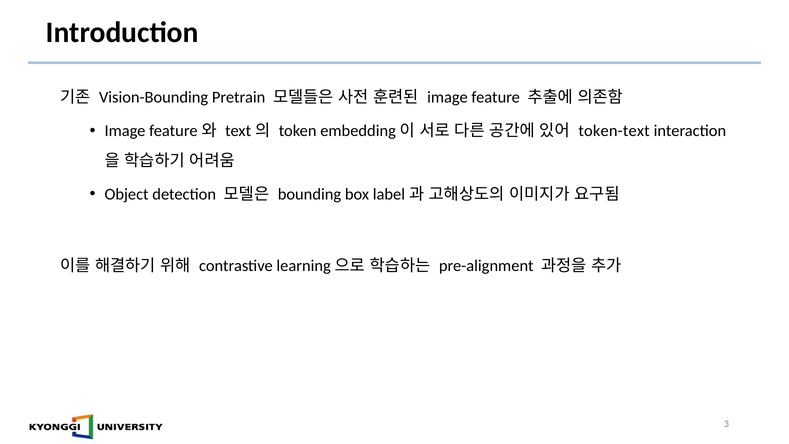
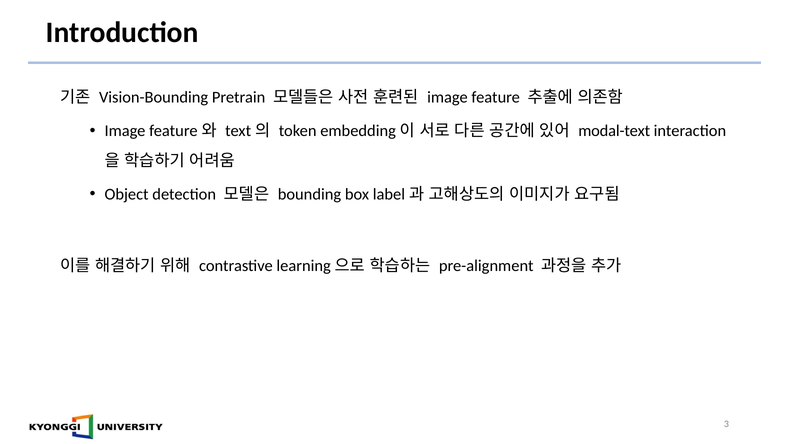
token-text: token-text -> modal-text (614, 131)
